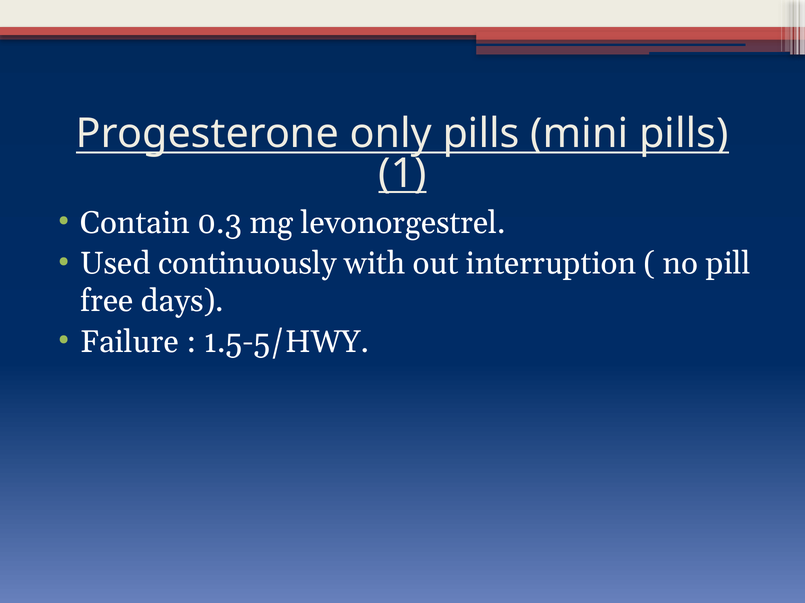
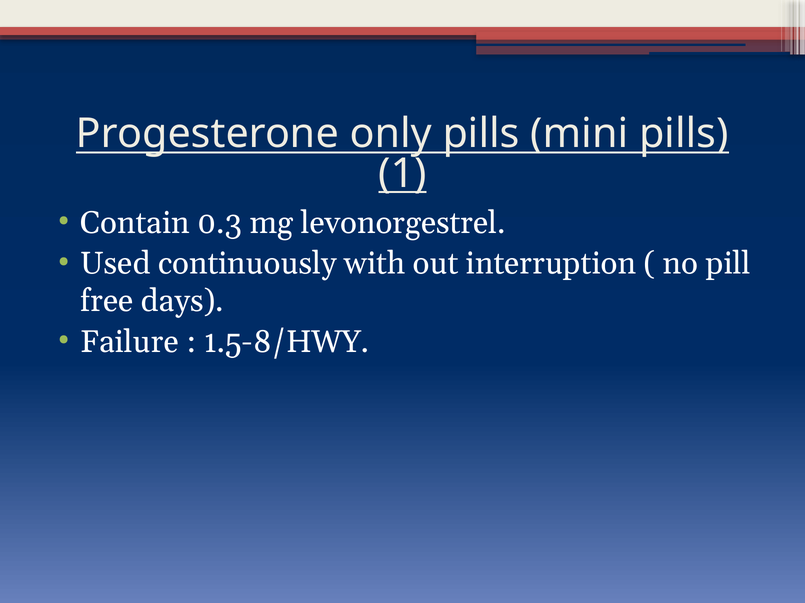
1.5-5/HWY: 1.5-5/HWY -> 1.5-8/HWY (286, 342)
